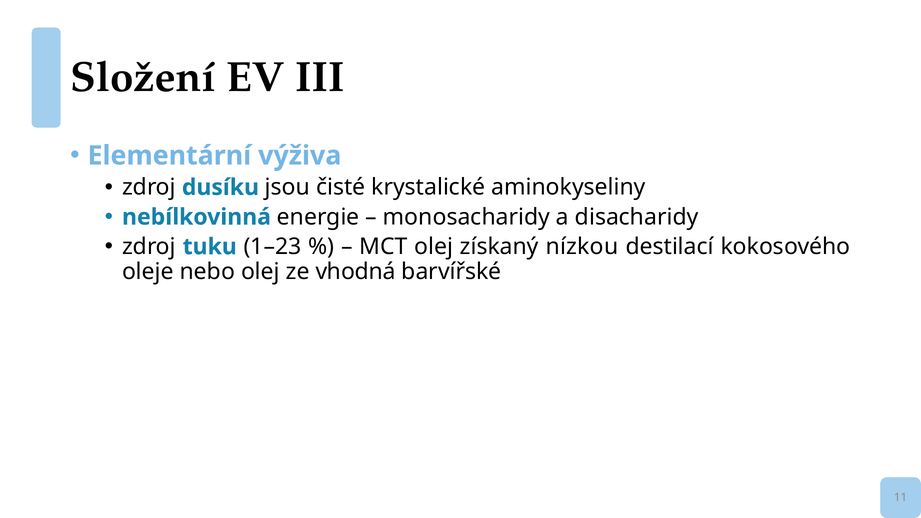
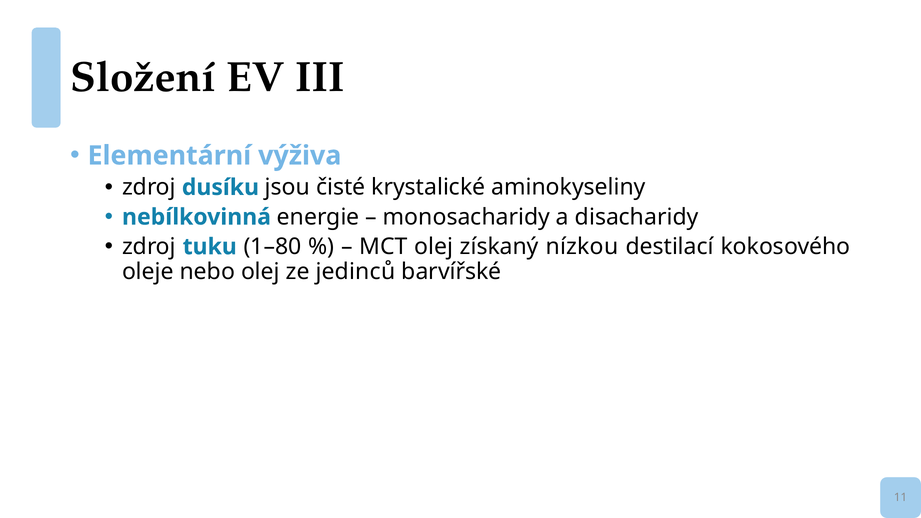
1–23: 1–23 -> 1–80 (273, 247)
vhodná: vhodná -> jedinců (355, 272)
